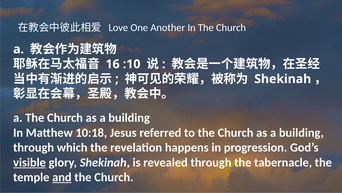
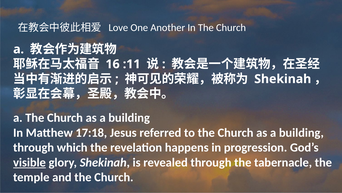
:10: :10 -> :11 (132, 64)
10:18: 10:18 -> 17:18 (91, 132)
and underline: present -> none (62, 177)
